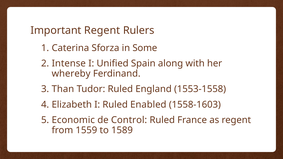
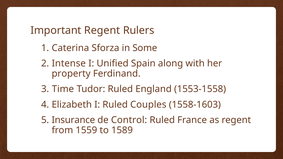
whereby: whereby -> property (71, 74)
Than: Than -> Time (63, 89)
Enabled: Enabled -> Couples (148, 105)
Economic: Economic -> Insurance (73, 120)
